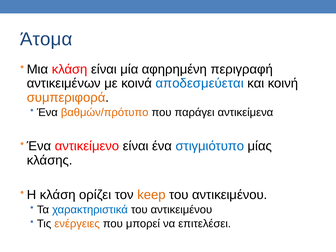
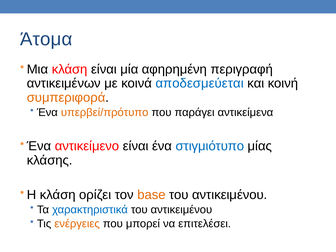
βαθμών/πρότυπο: βαθμών/πρότυπο -> υπερβεί/πρότυπο (105, 112)
keep: keep -> base (151, 195)
